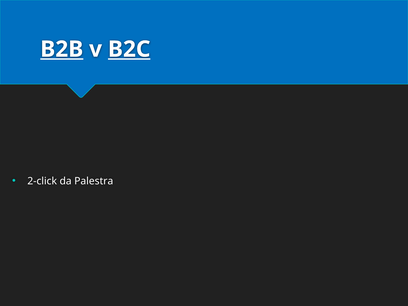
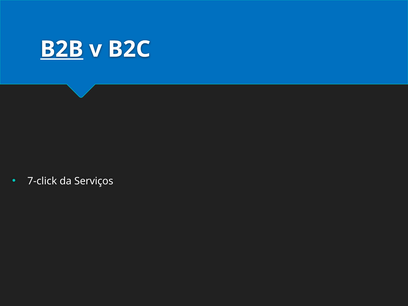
B2C underline: present -> none (129, 49)
2-click: 2-click -> 7-click (42, 181)
Palestra: Palestra -> Serviços (94, 181)
